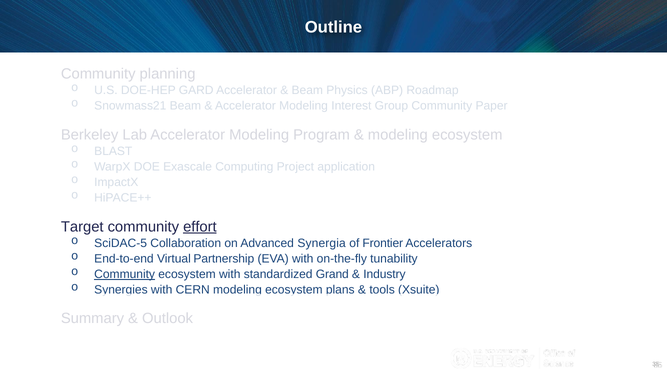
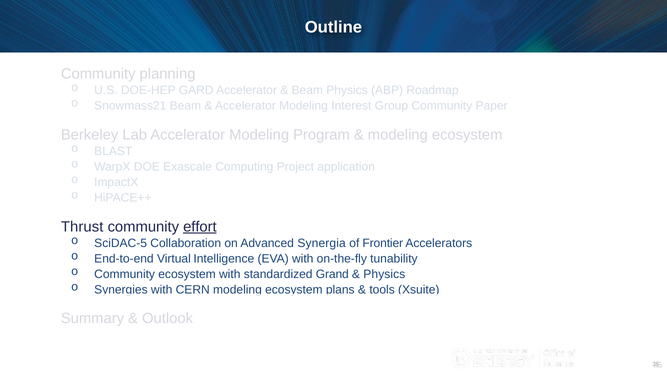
Target: Target -> Thrust (82, 227)
Partnership: Partnership -> Intelligence (224, 259)
Community underline: present -> none (125, 274)
Industry: Industry -> Physics (384, 274)
